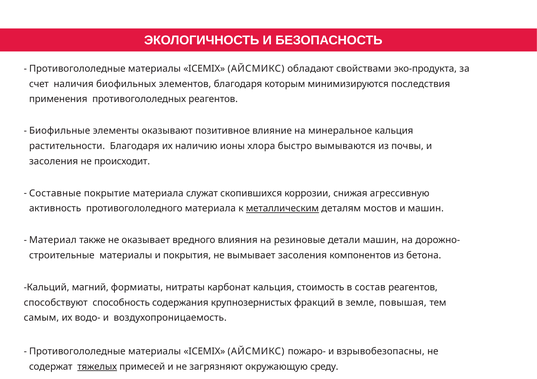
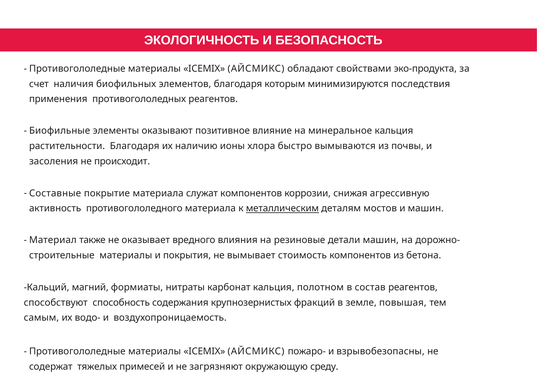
служат скопившихся: скопившихся -> компонентов (251, 193)
вымывает засоления: засоления -> стоимость (302, 256)
стоимость: стоимость -> полотном (320, 288)
тяжелых underline: present -> none (97, 367)
